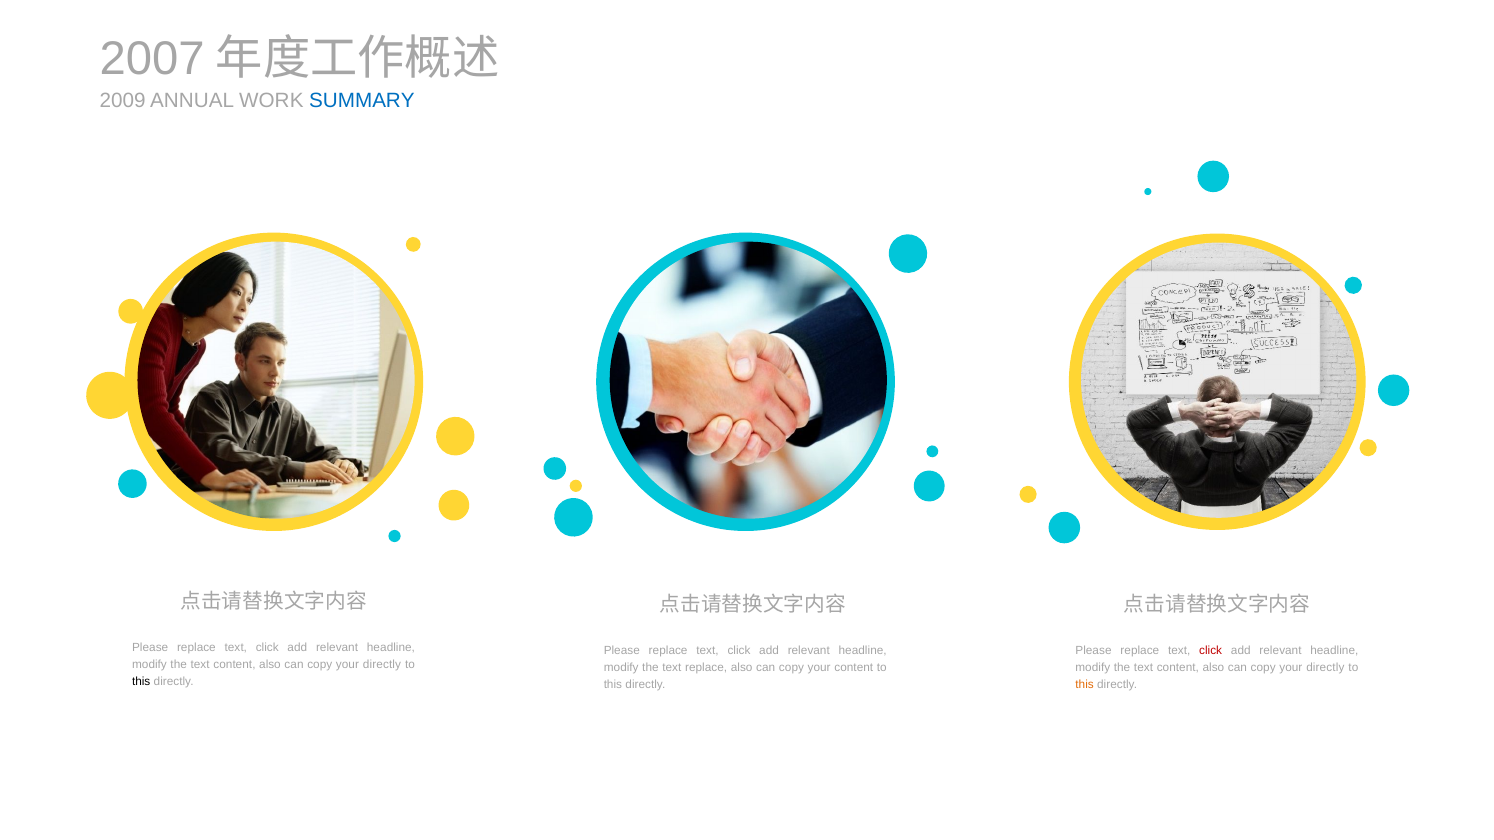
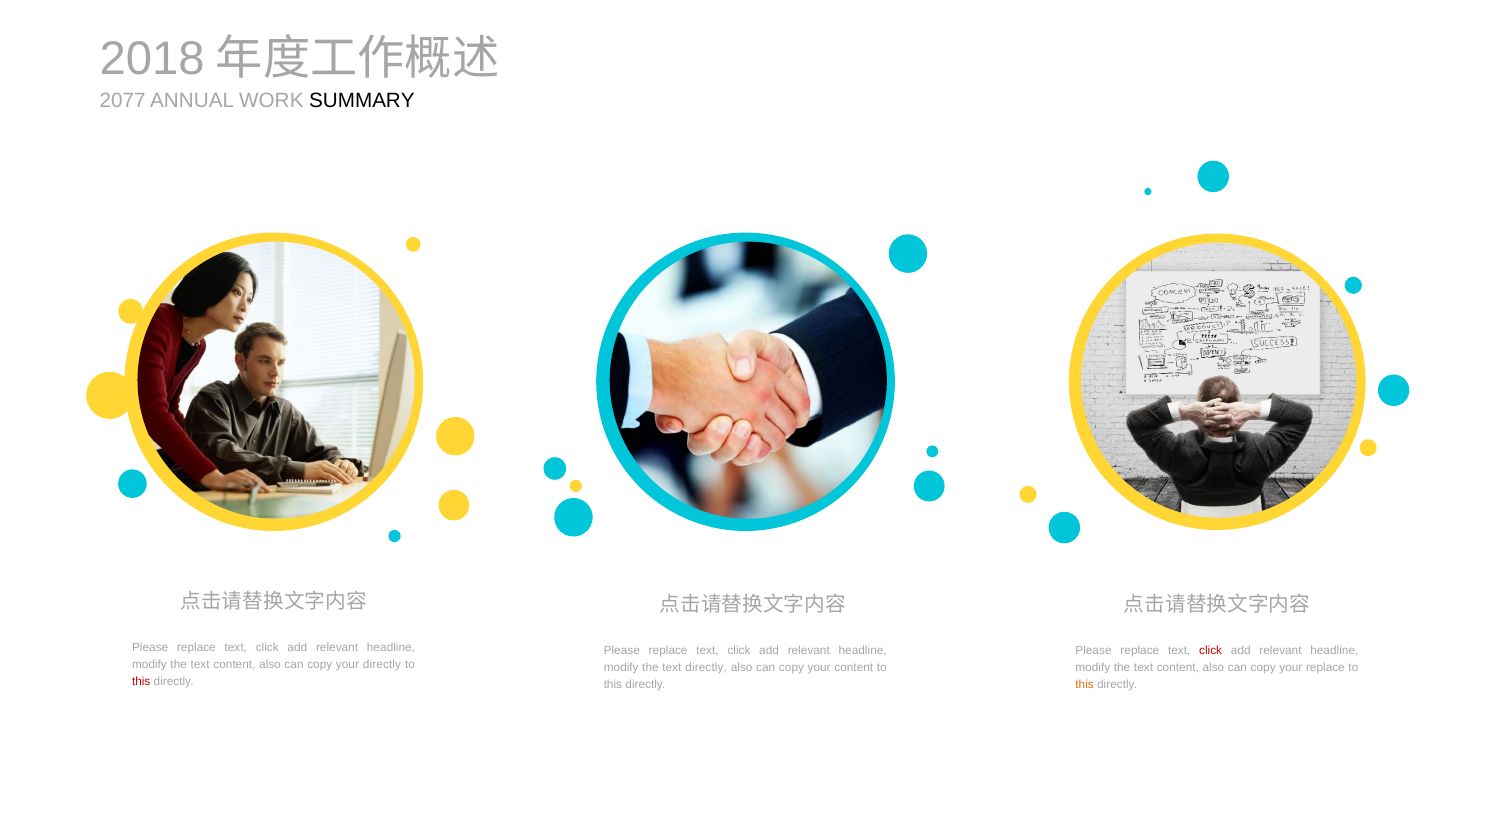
2007: 2007 -> 2018 (152, 59)
2009: 2009 -> 2077 (123, 100)
SUMMARY colour: blue -> black (362, 100)
text replace: replace -> directly (706, 667)
directly: directly -> replace (1325, 667)
this colour: black -> red (141, 682)
